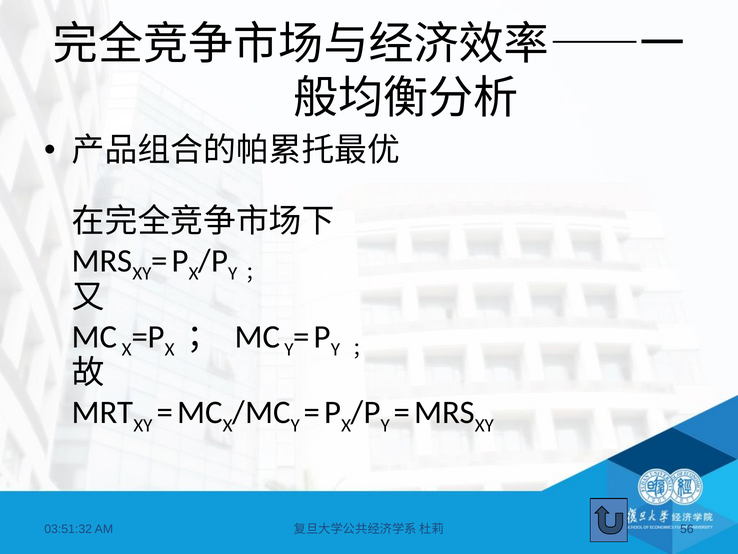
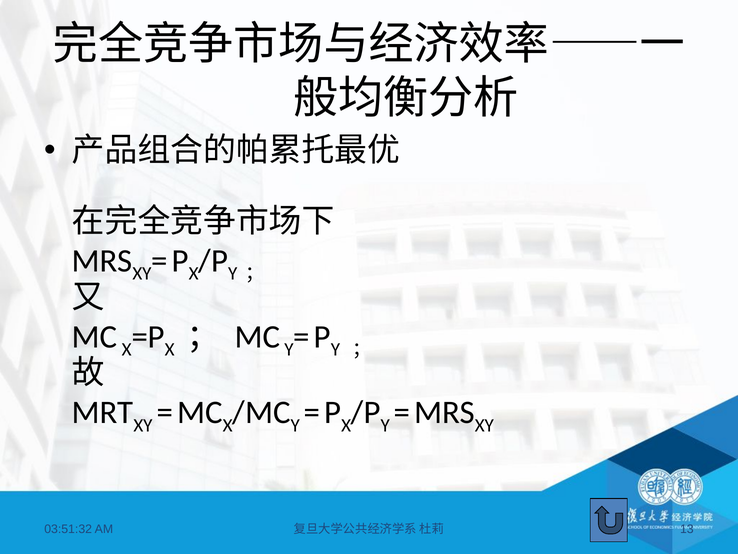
56: 56 -> 13 (687, 529)
